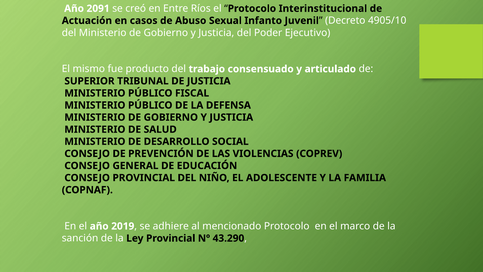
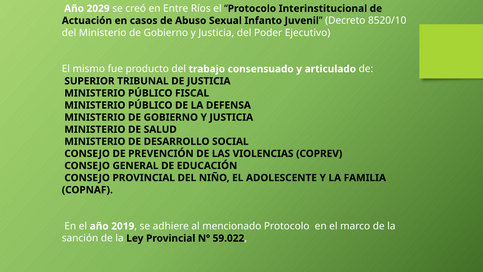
2091: 2091 -> 2029 (98, 9)
4905/10: 4905/10 -> 8520/10 (387, 21)
43.290: 43.290 -> 59.022 (228, 238)
